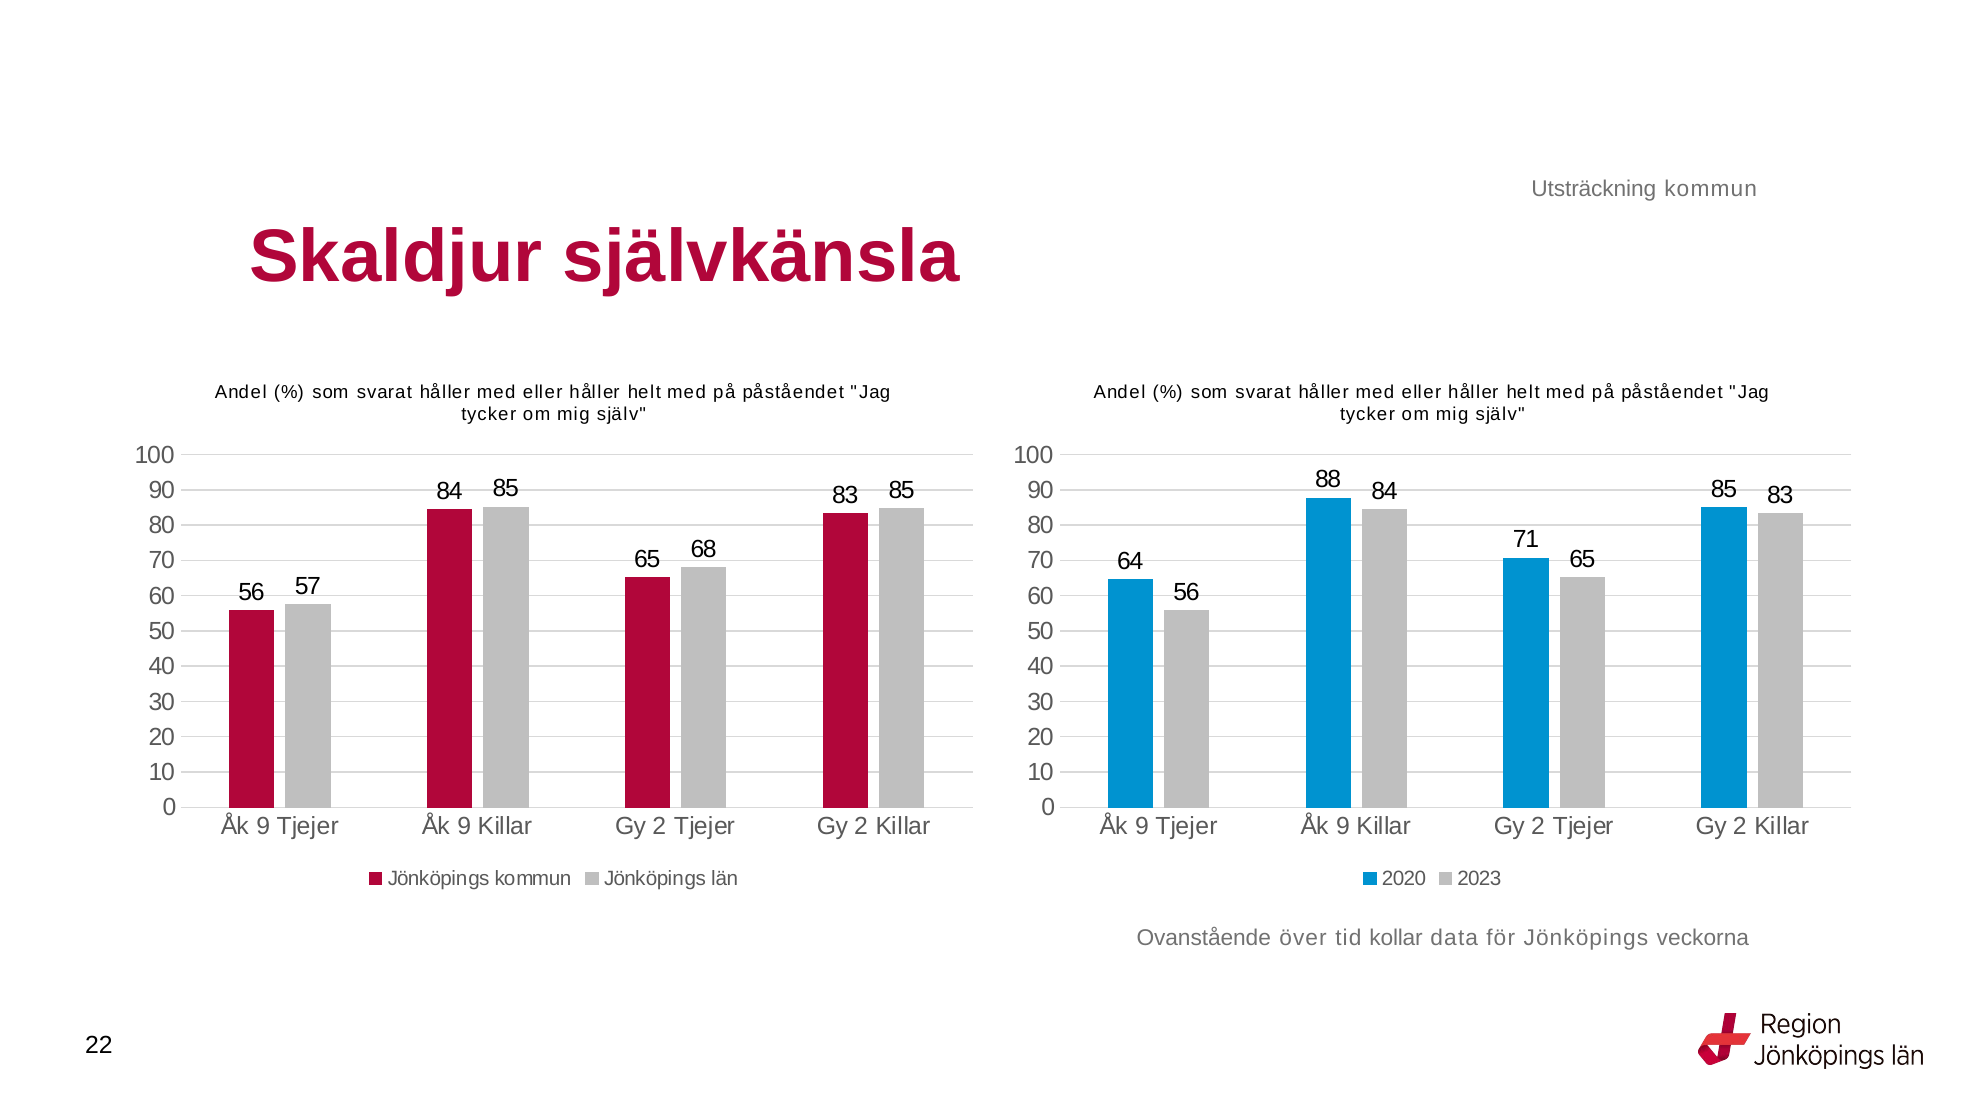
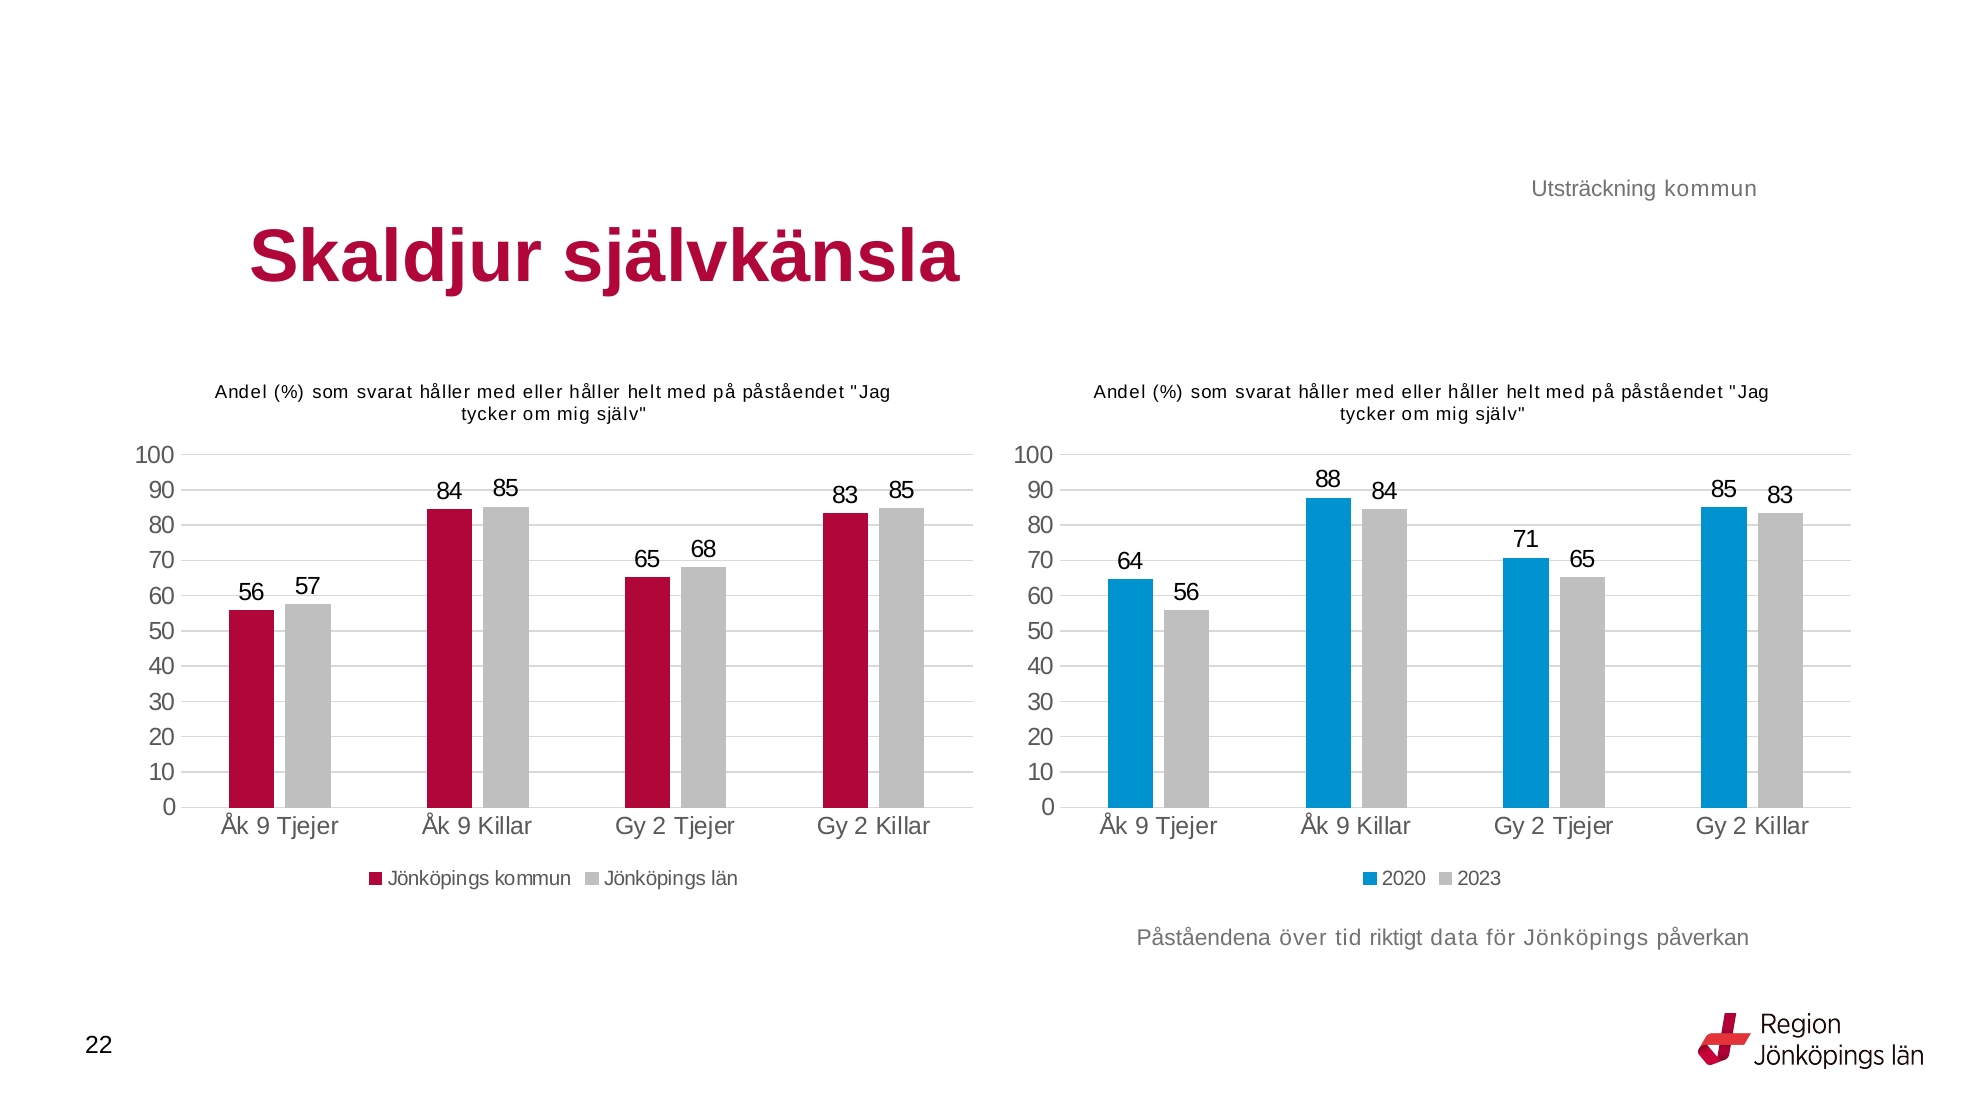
Ovanstående: Ovanstående -> Påståendena (1204, 938)
kollar: kollar -> riktigt (1396, 938)
veckorna: veckorna -> påverkan (1703, 938)
